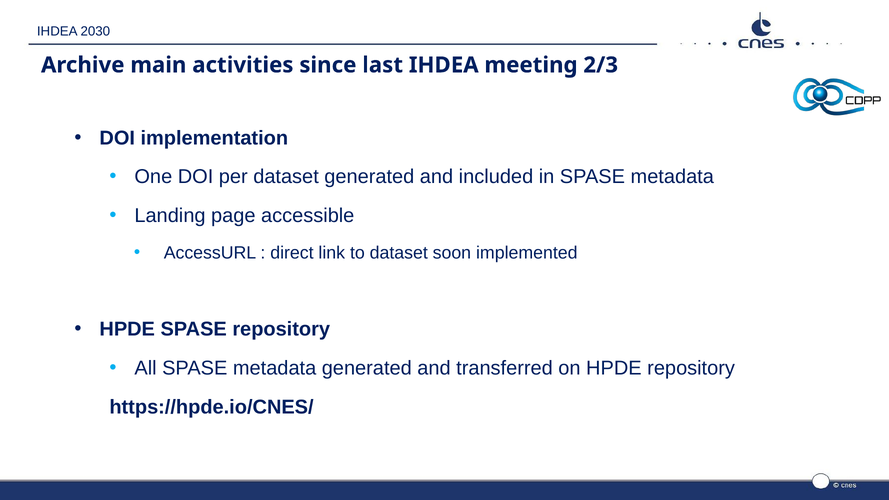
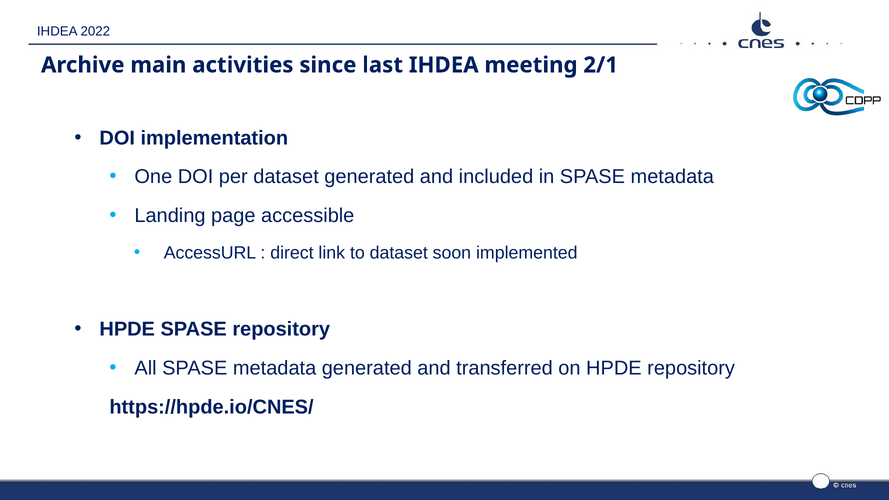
2030: 2030 -> 2022 (95, 31)
2/3: 2/3 -> 2/1 (601, 65)
